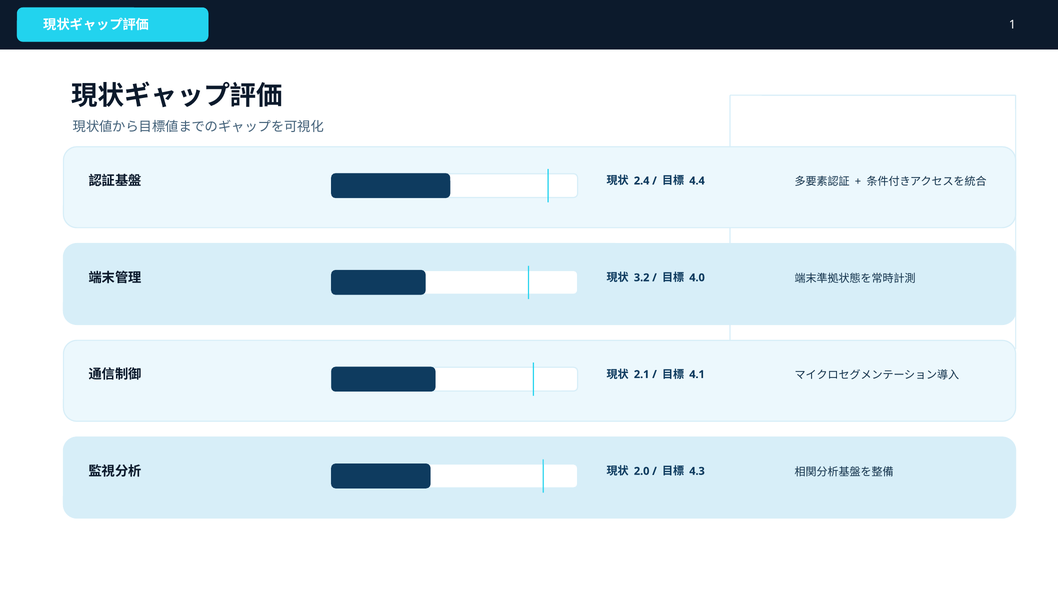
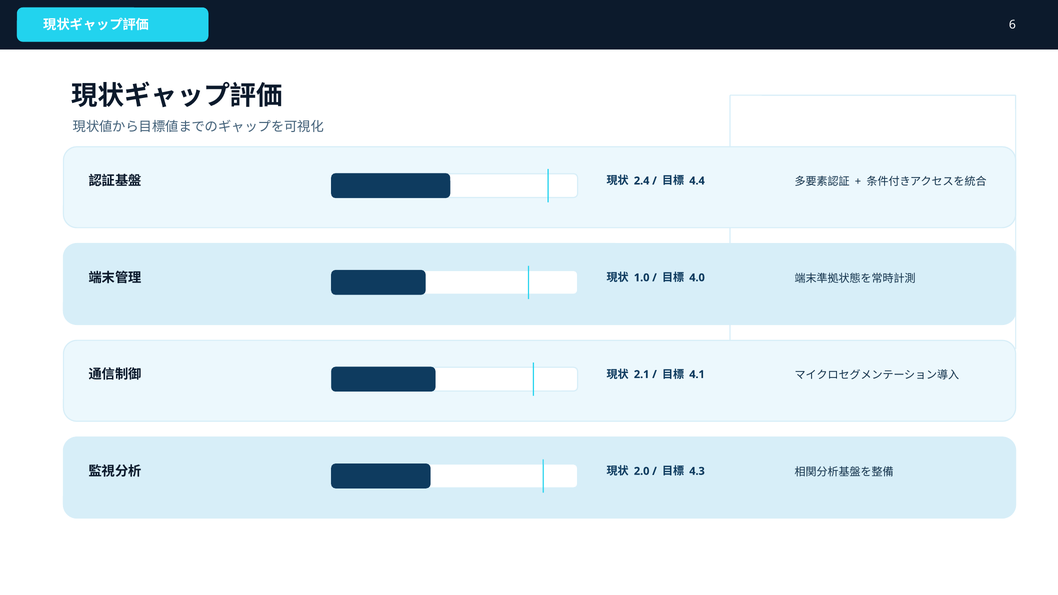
1: 1 -> 6 (1012, 25)
3.2: 3.2 -> 1.0 (642, 278)
